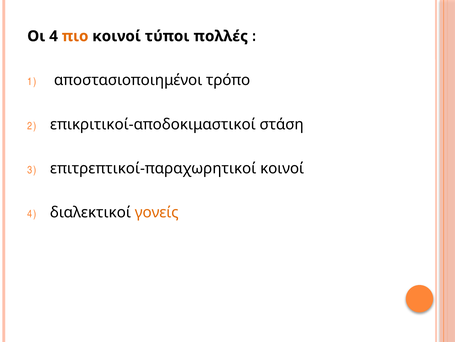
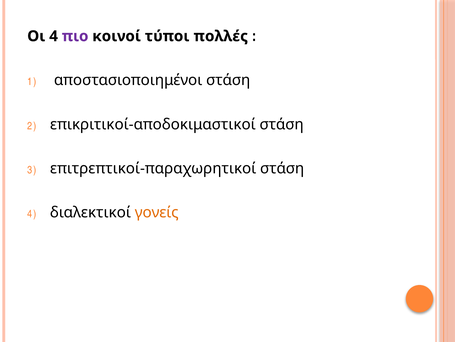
πιο colour: orange -> purple (75, 36)
αποστασιοποιημένοι τρόπο: τρόπο -> στάση (228, 80)
επιτρεπτικοί-παραχωρητικοί κοινοί: κοινοί -> στάση (282, 168)
